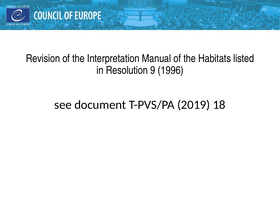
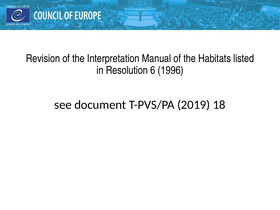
9: 9 -> 6 (153, 70)
